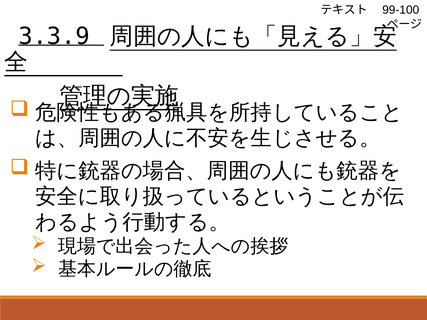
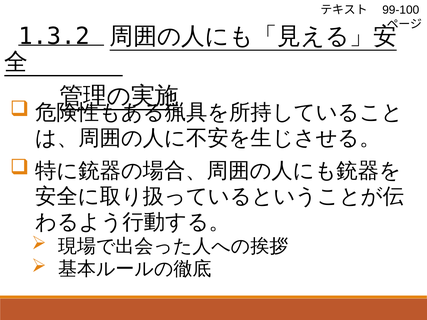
3.3.9: 3.3.9 -> 1.3.2 (54, 36)
